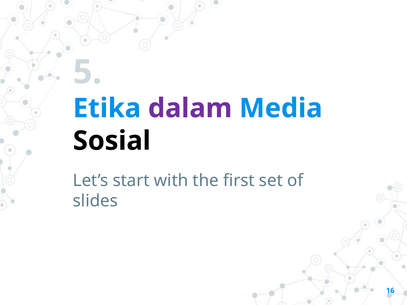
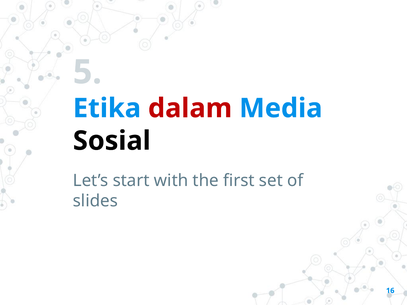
dalam colour: purple -> red (190, 108)
